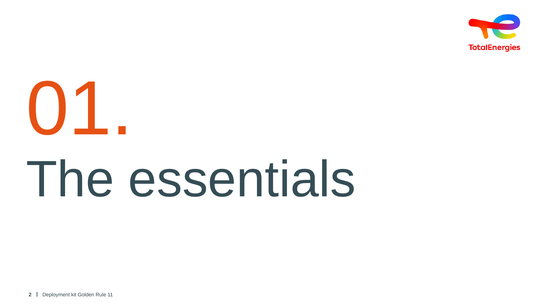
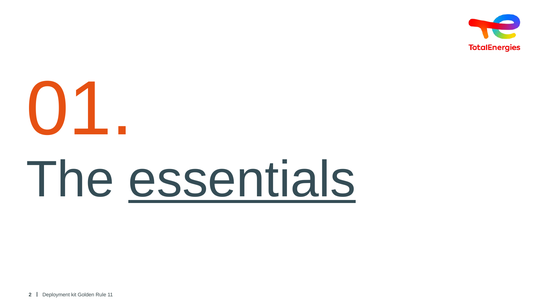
essentials underline: none -> present (242, 180)
